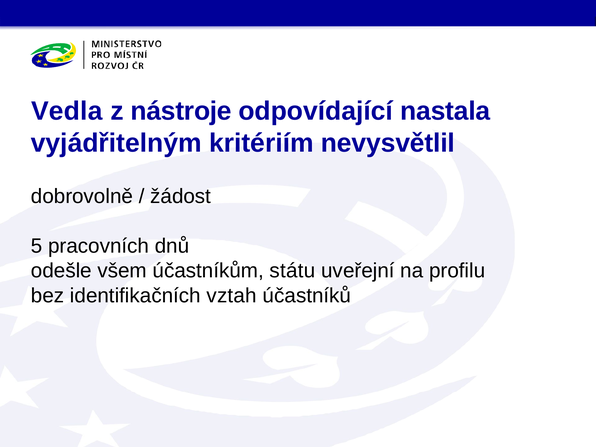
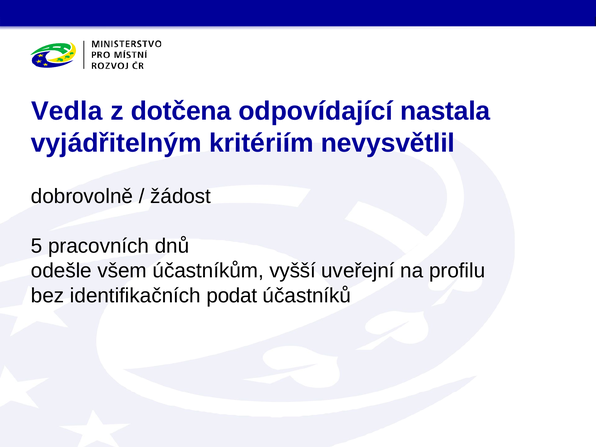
nástroje: nástroje -> dotčena (181, 111)
státu: státu -> vyšší (293, 271)
vztah: vztah -> podat (232, 296)
